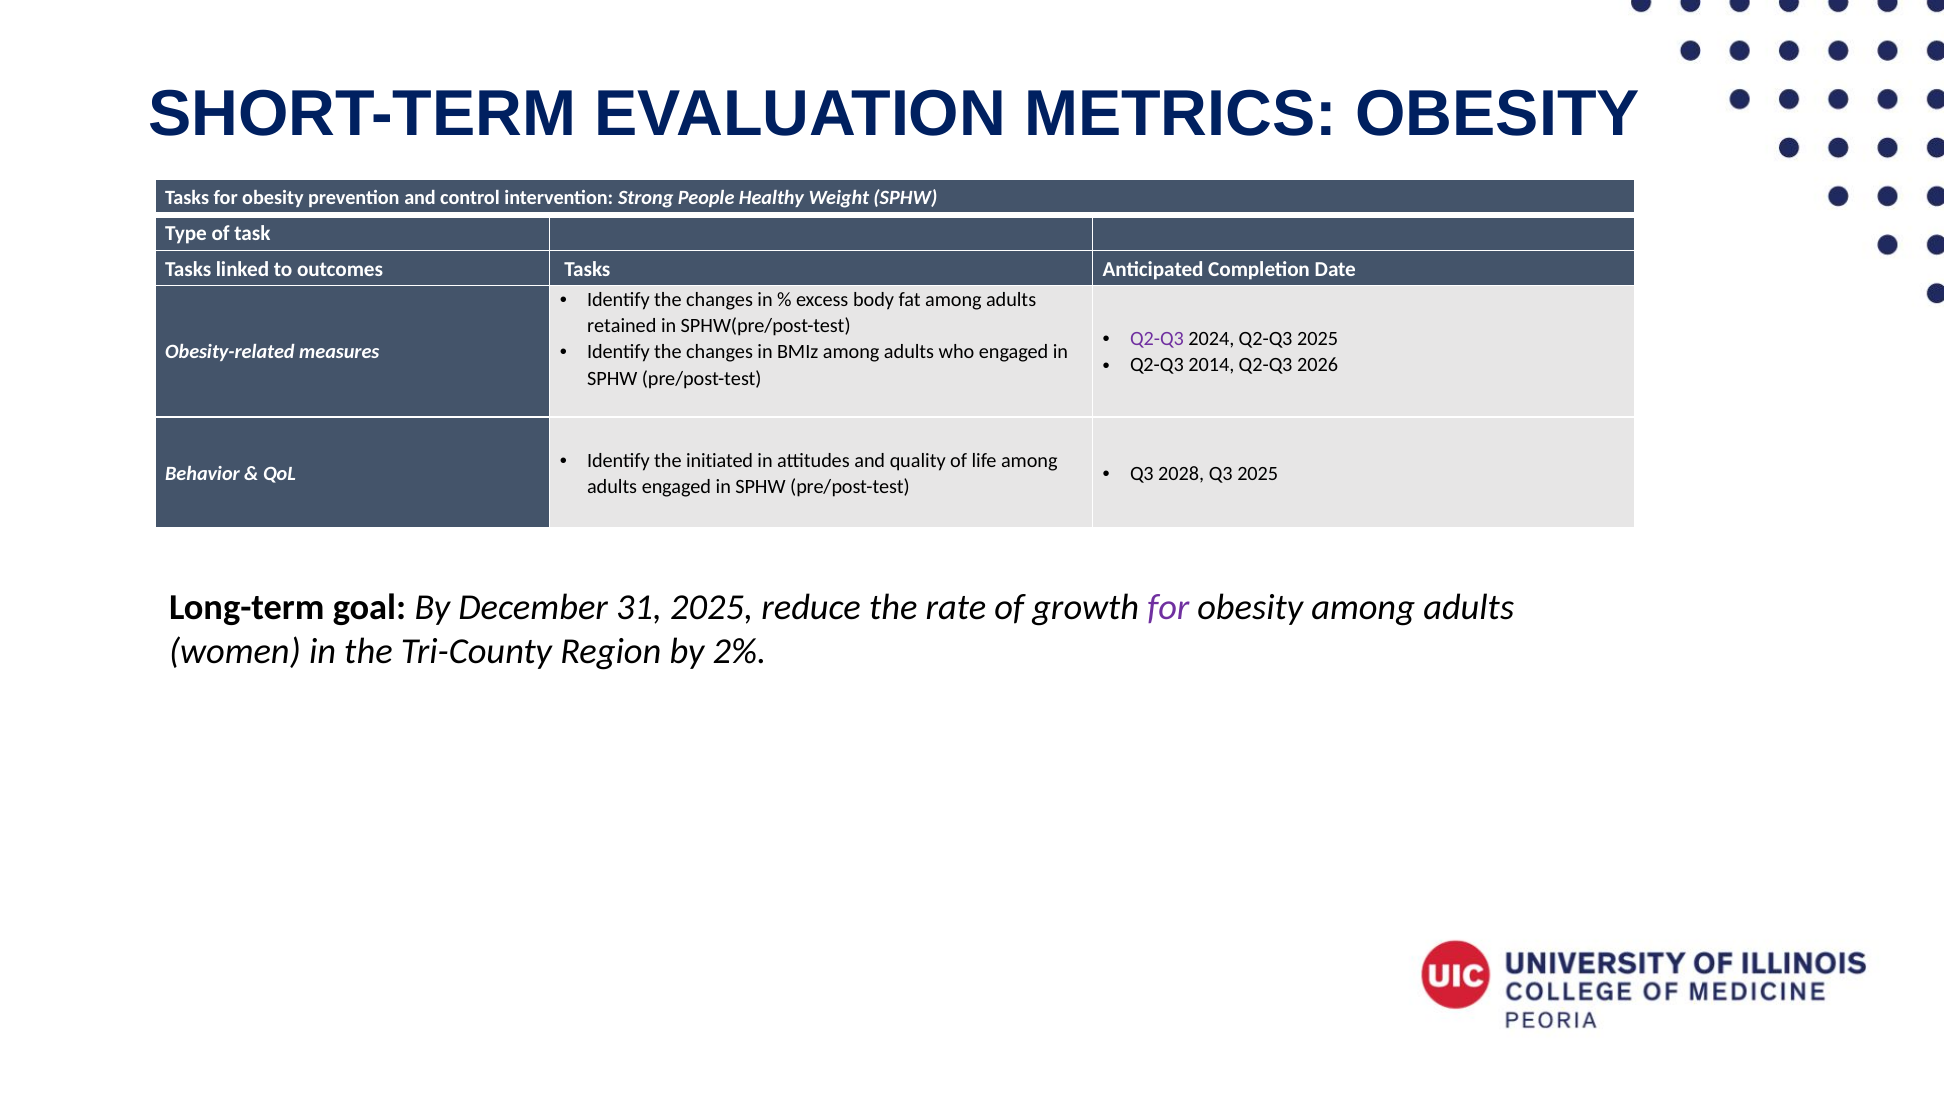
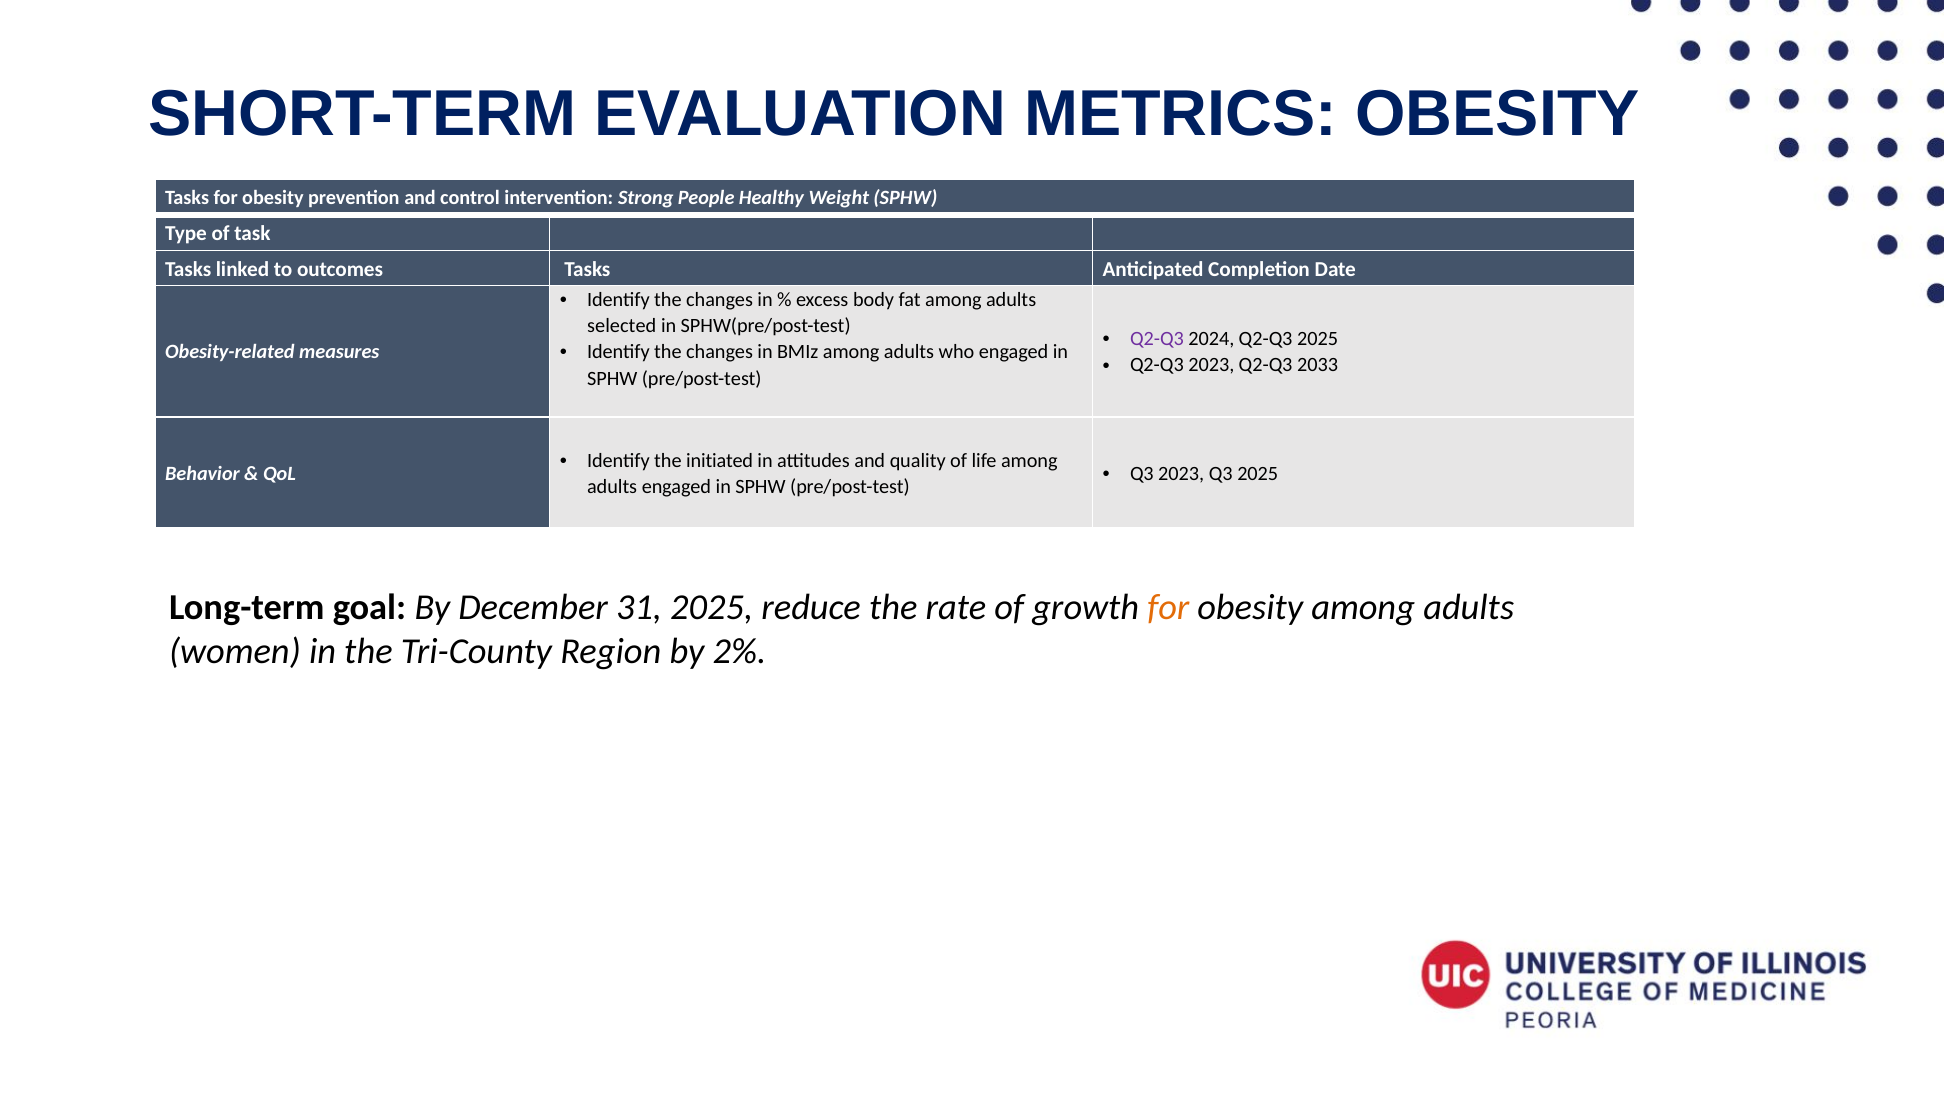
retained: retained -> selected (622, 326)
Q2-Q3 2014: 2014 -> 2023 (1211, 365)
2026: 2026 -> 2033 (1318, 365)
Q3 2028: 2028 -> 2023 (1181, 473)
for colour: purple -> orange (1168, 607)
